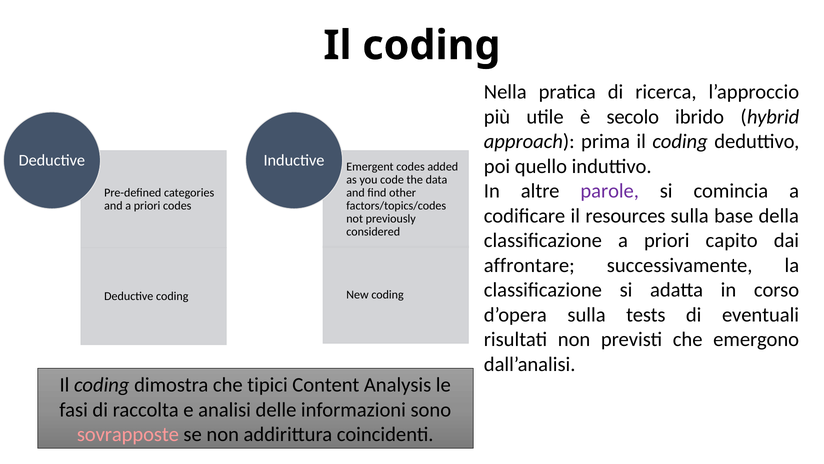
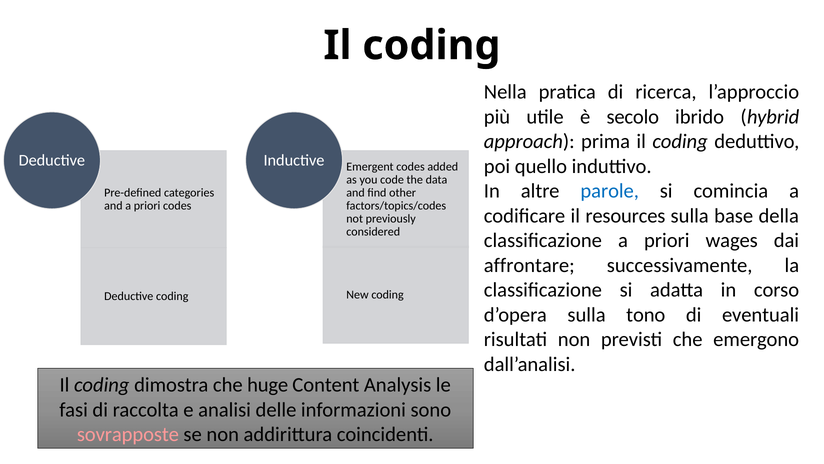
parole colour: purple -> blue (610, 191)
capito: capito -> wages (732, 240)
tests: tests -> tono (646, 314)
tipici: tipici -> huge (268, 385)
